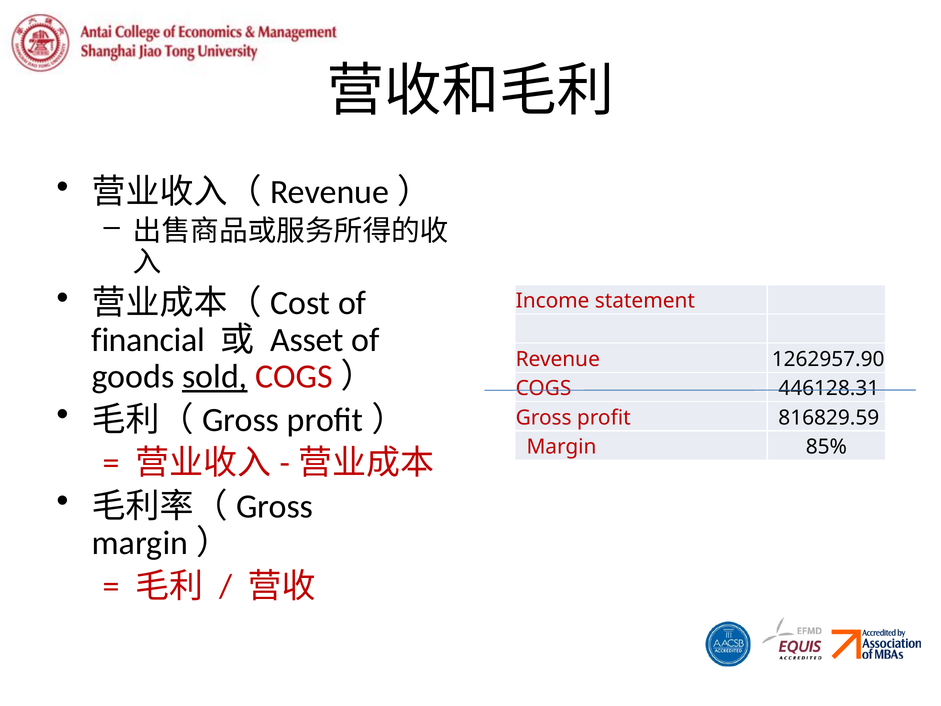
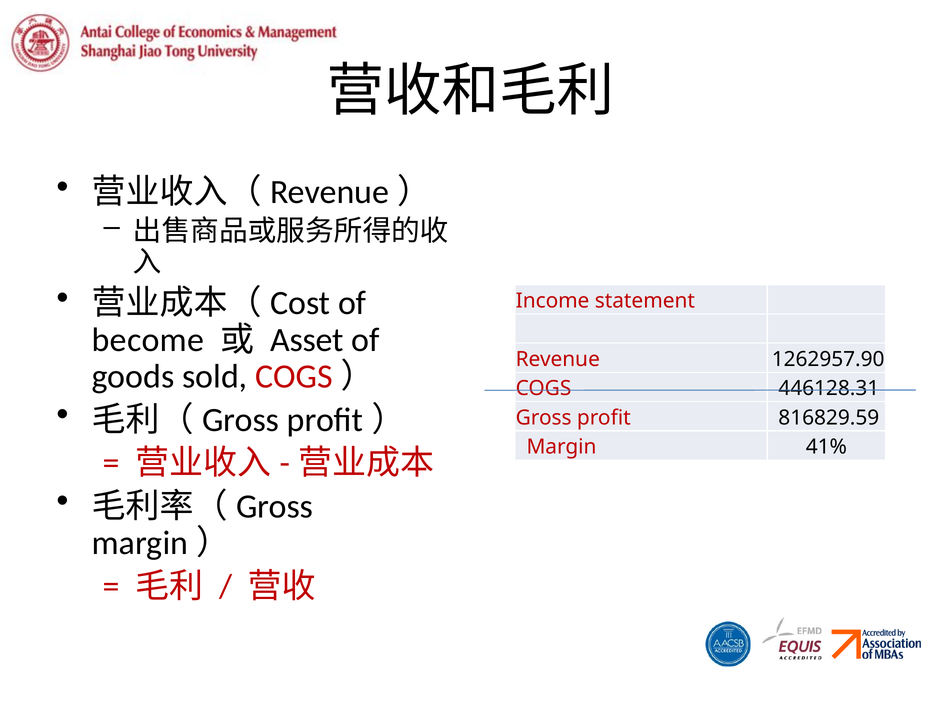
financial: financial -> become (148, 340)
sold underline: present -> none (215, 376)
85%: 85% -> 41% (826, 447)
